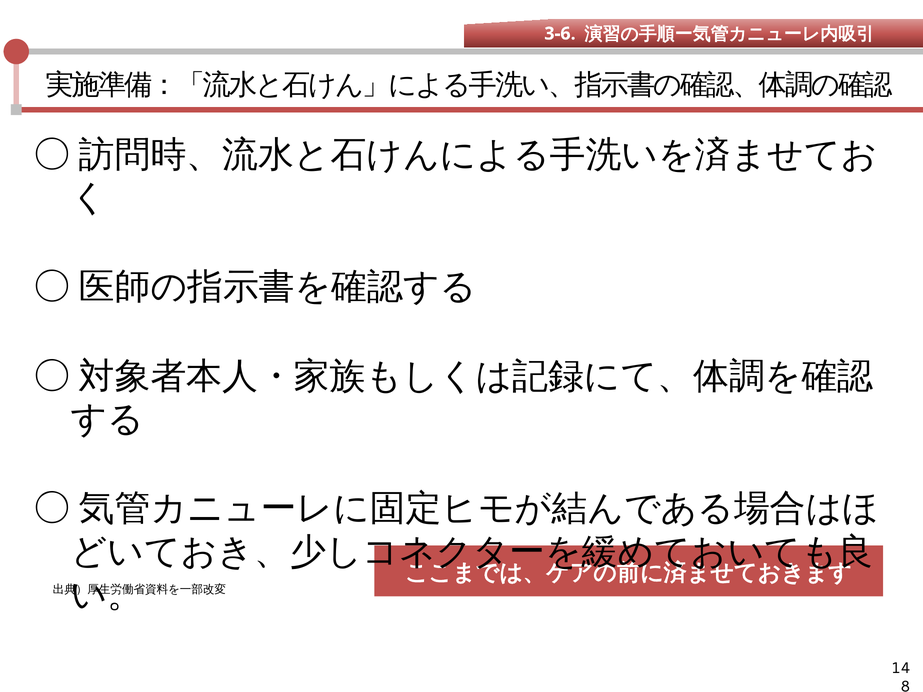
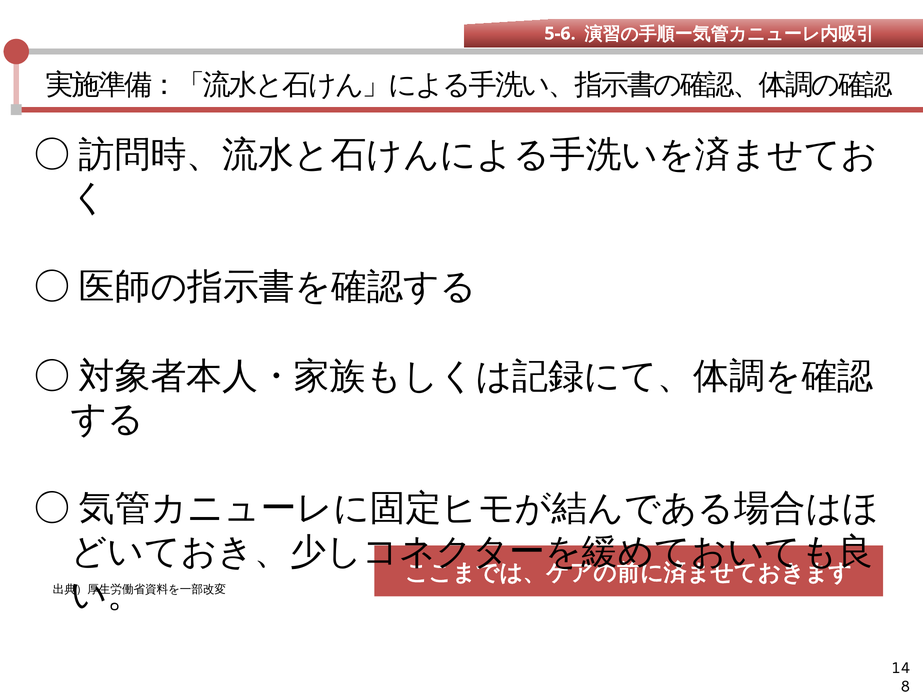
3-6: 3-6 -> 5-6 (560, 34)
